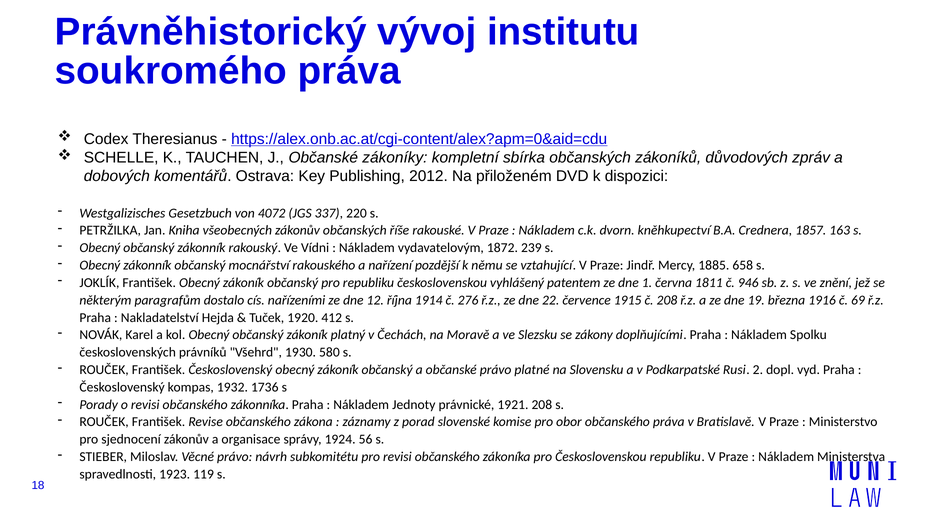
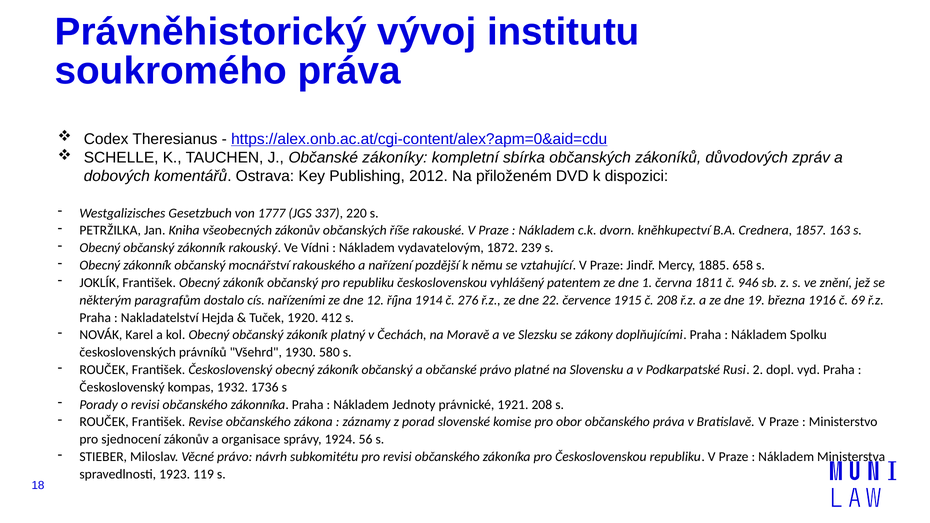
4072: 4072 -> 1777 (272, 213)
